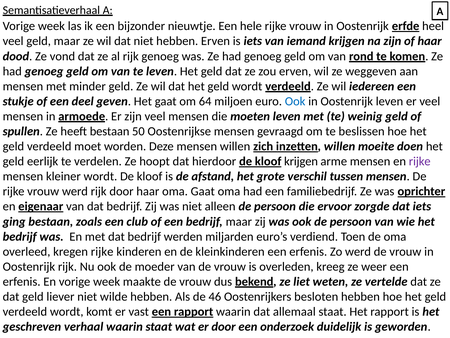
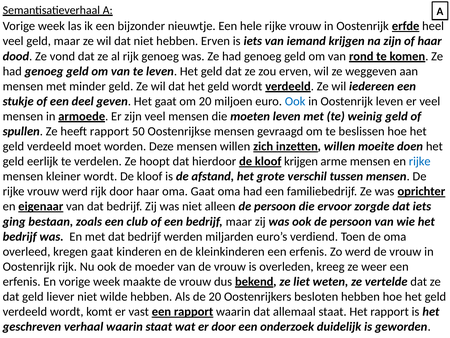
om 64: 64 -> 20 (205, 101)
heeft bestaan: bestaan -> rapport (109, 131)
rijke colour: purple -> blue (420, 161)
kregen rijke: rijke -> gaat (102, 251)
de 46: 46 -> 20 (215, 296)
